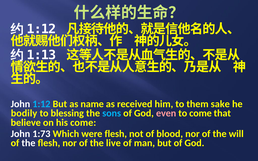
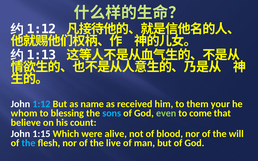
sake: sake -> your (220, 104)
bodily: bodily -> whom (24, 113)
even colour: pink -> light green (166, 113)
his come: come -> count (83, 123)
1:73: 1:73 -> 1:15 (41, 134)
were flesh: flesh -> alive (116, 134)
the colour: white -> light blue (28, 143)
